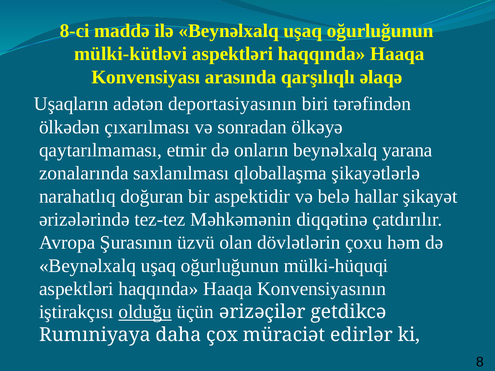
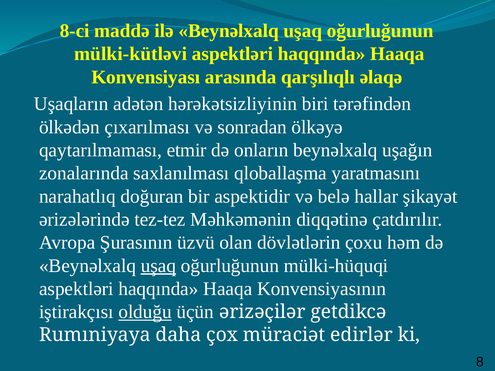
deportasiyasının: deportasiyasının -> hərəkətsizliyinin (233, 104)
yarana: yarana -> uşağın (407, 150)
şikayətlərlə: şikayətlərlə -> yaratmasını (376, 173)
uşaq underline: none -> present (158, 266)
